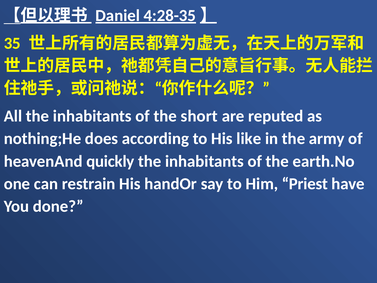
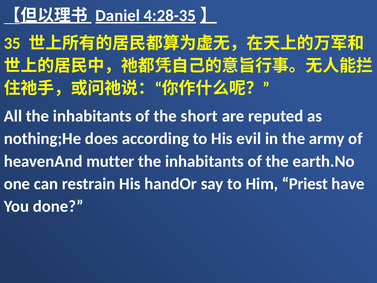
like: like -> evil (249, 139)
quickly: quickly -> mutter (110, 161)
